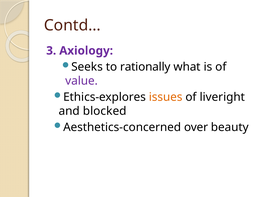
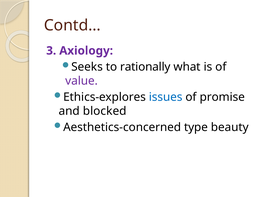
issues colour: orange -> blue (166, 97)
liveright: liveright -> promise (222, 97)
over: over -> type (196, 128)
